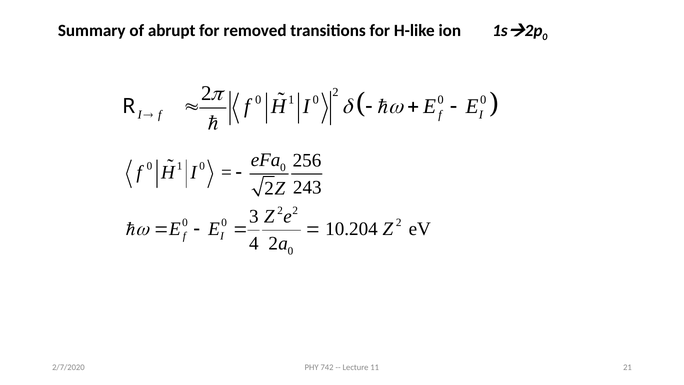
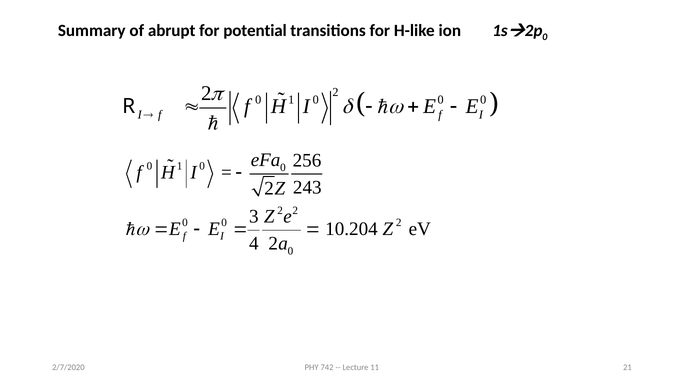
removed: removed -> potential (255, 30)
